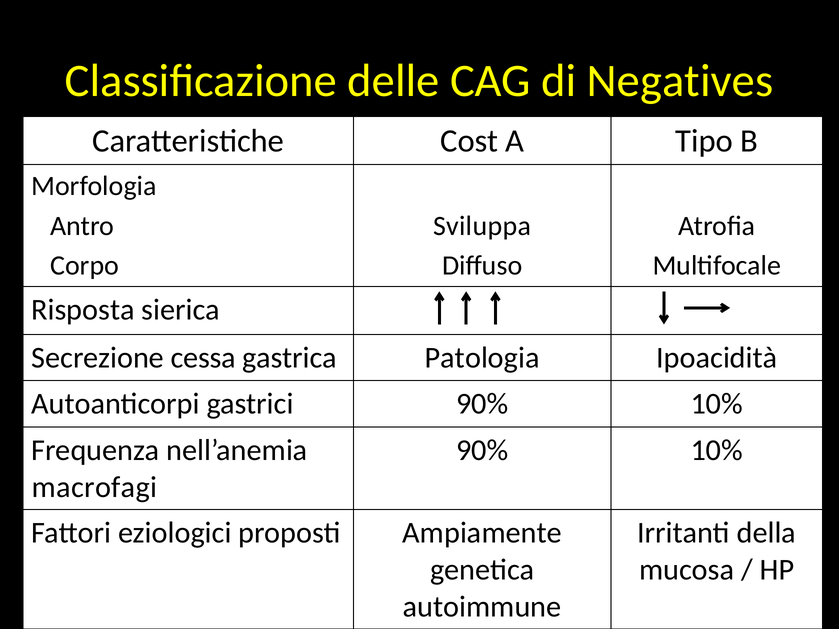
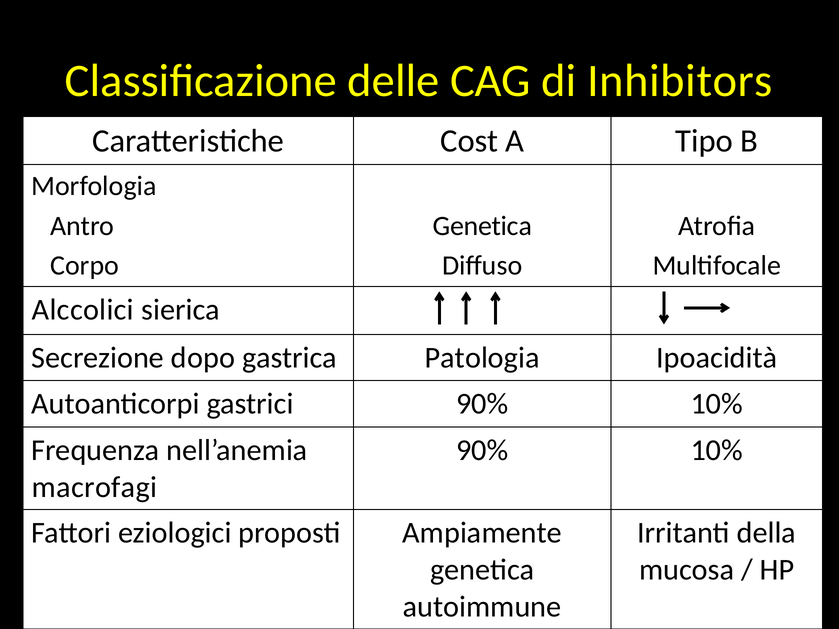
Negatives: Negatives -> Inhibitors (680, 81)
Sviluppa: Sviluppa -> Genetica (482, 226)
Risposta: Risposta -> Alccolici (83, 310)
cessa: cessa -> dopo (203, 358)
